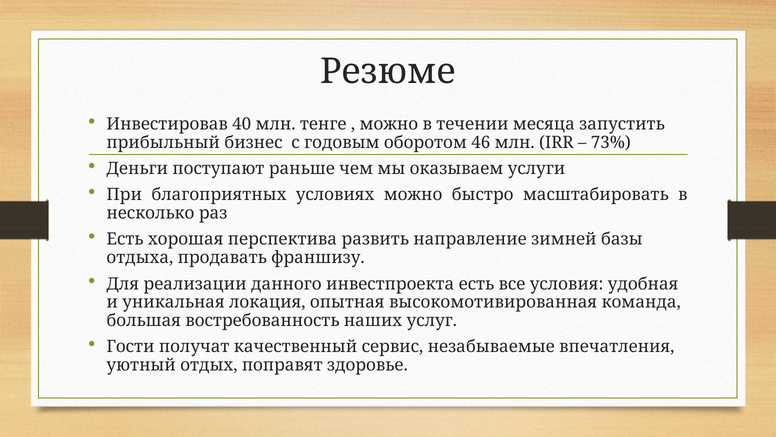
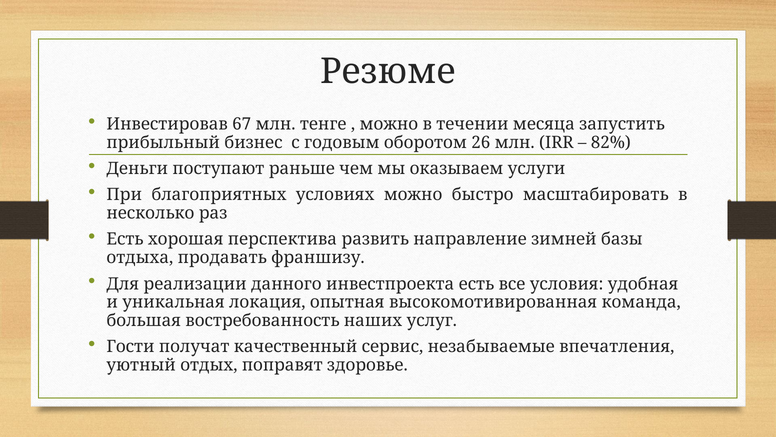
40: 40 -> 67 (242, 124)
46: 46 -> 26 (481, 142)
73%: 73% -> 82% (611, 142)
